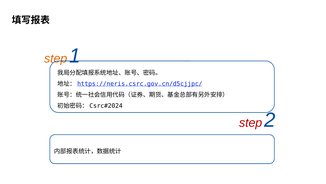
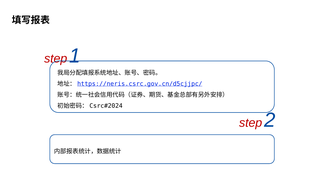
step colour: orange -> red (56, 58)
